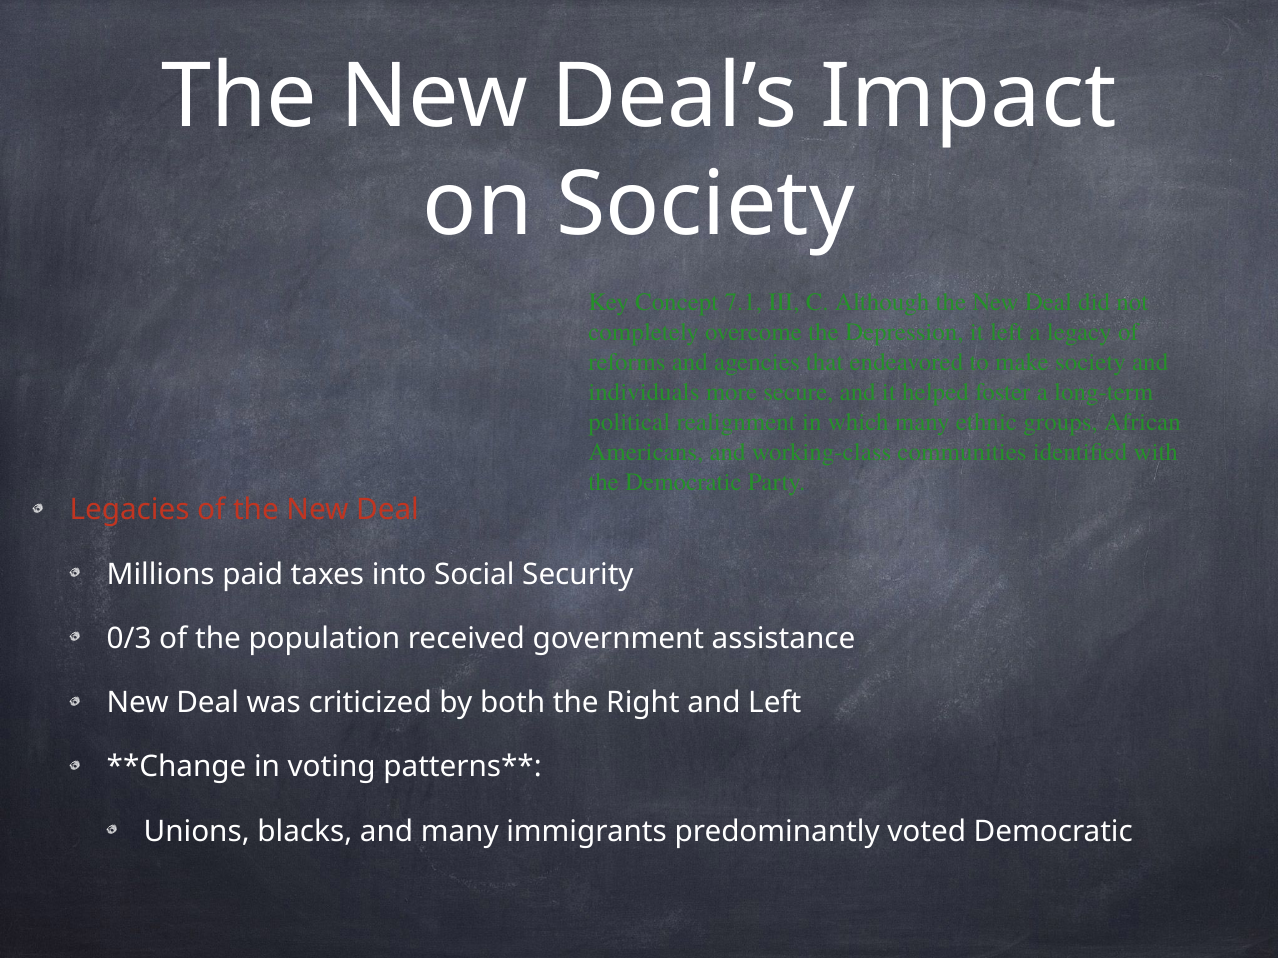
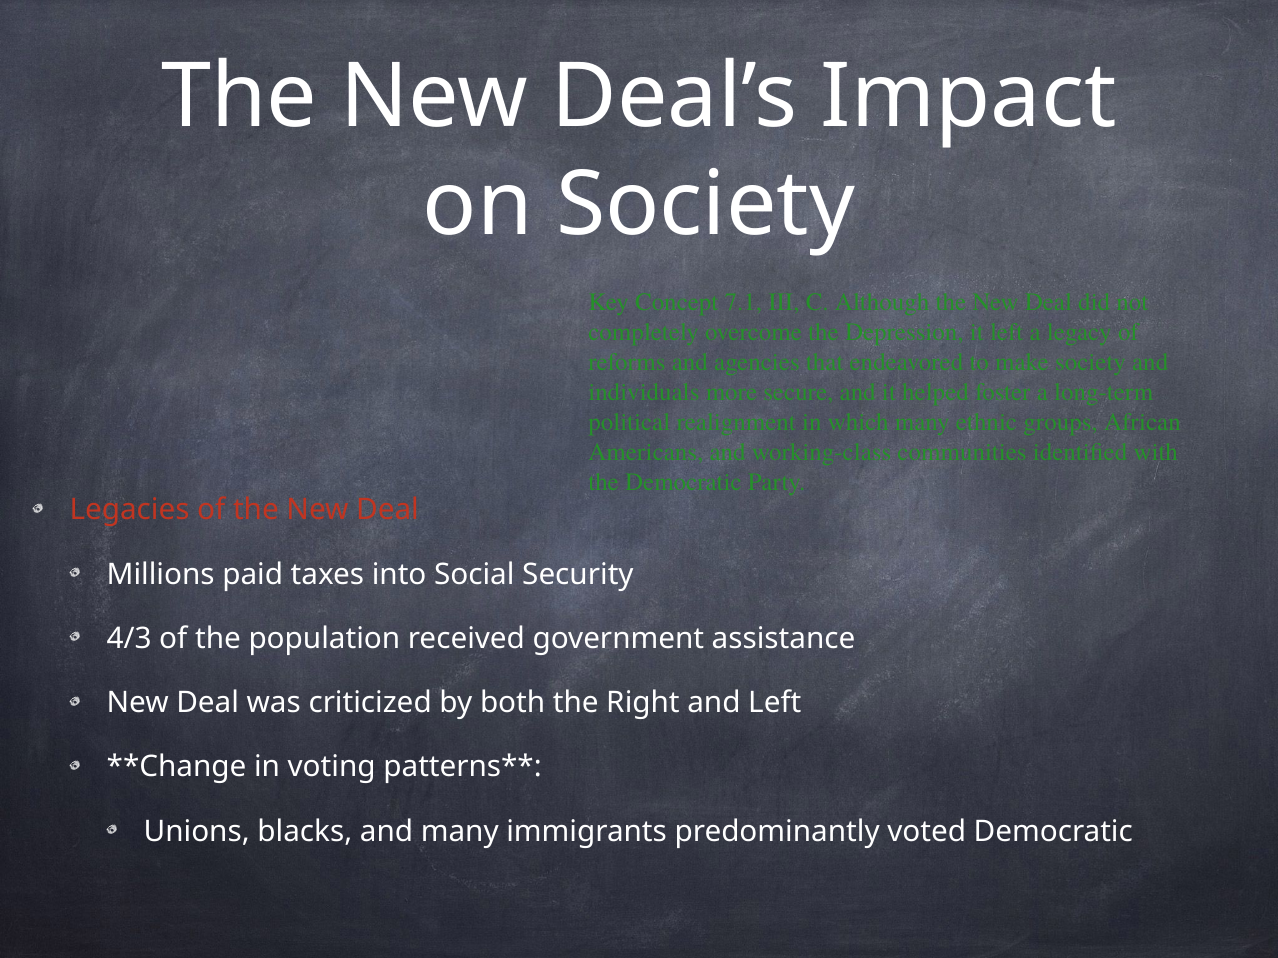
0/3: 0/3 -> 4/3 (129, 639)
